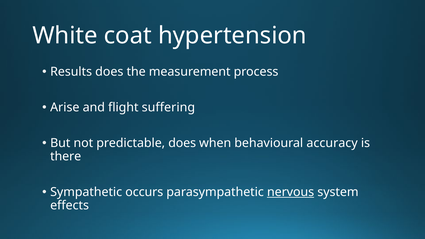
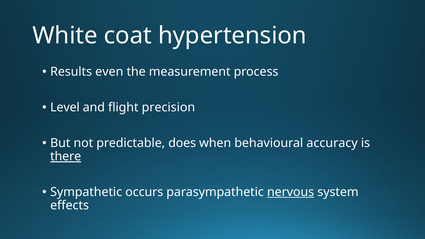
Results does: does -> even (109, 72)
Arise: Arise -> Level (65, 107)
suffering: suffering -> precision (168, 107)
there underline: none -> present (66, 157)
